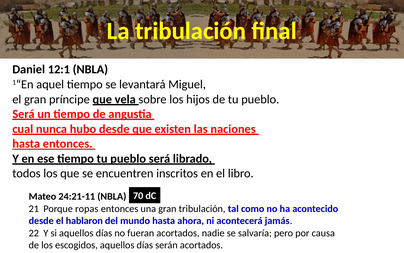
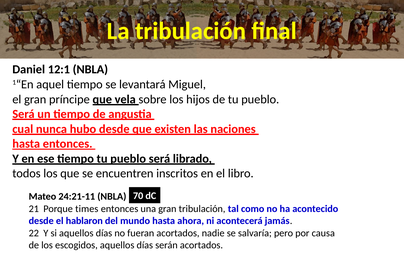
ropas: ropas -> times (87, 208)
